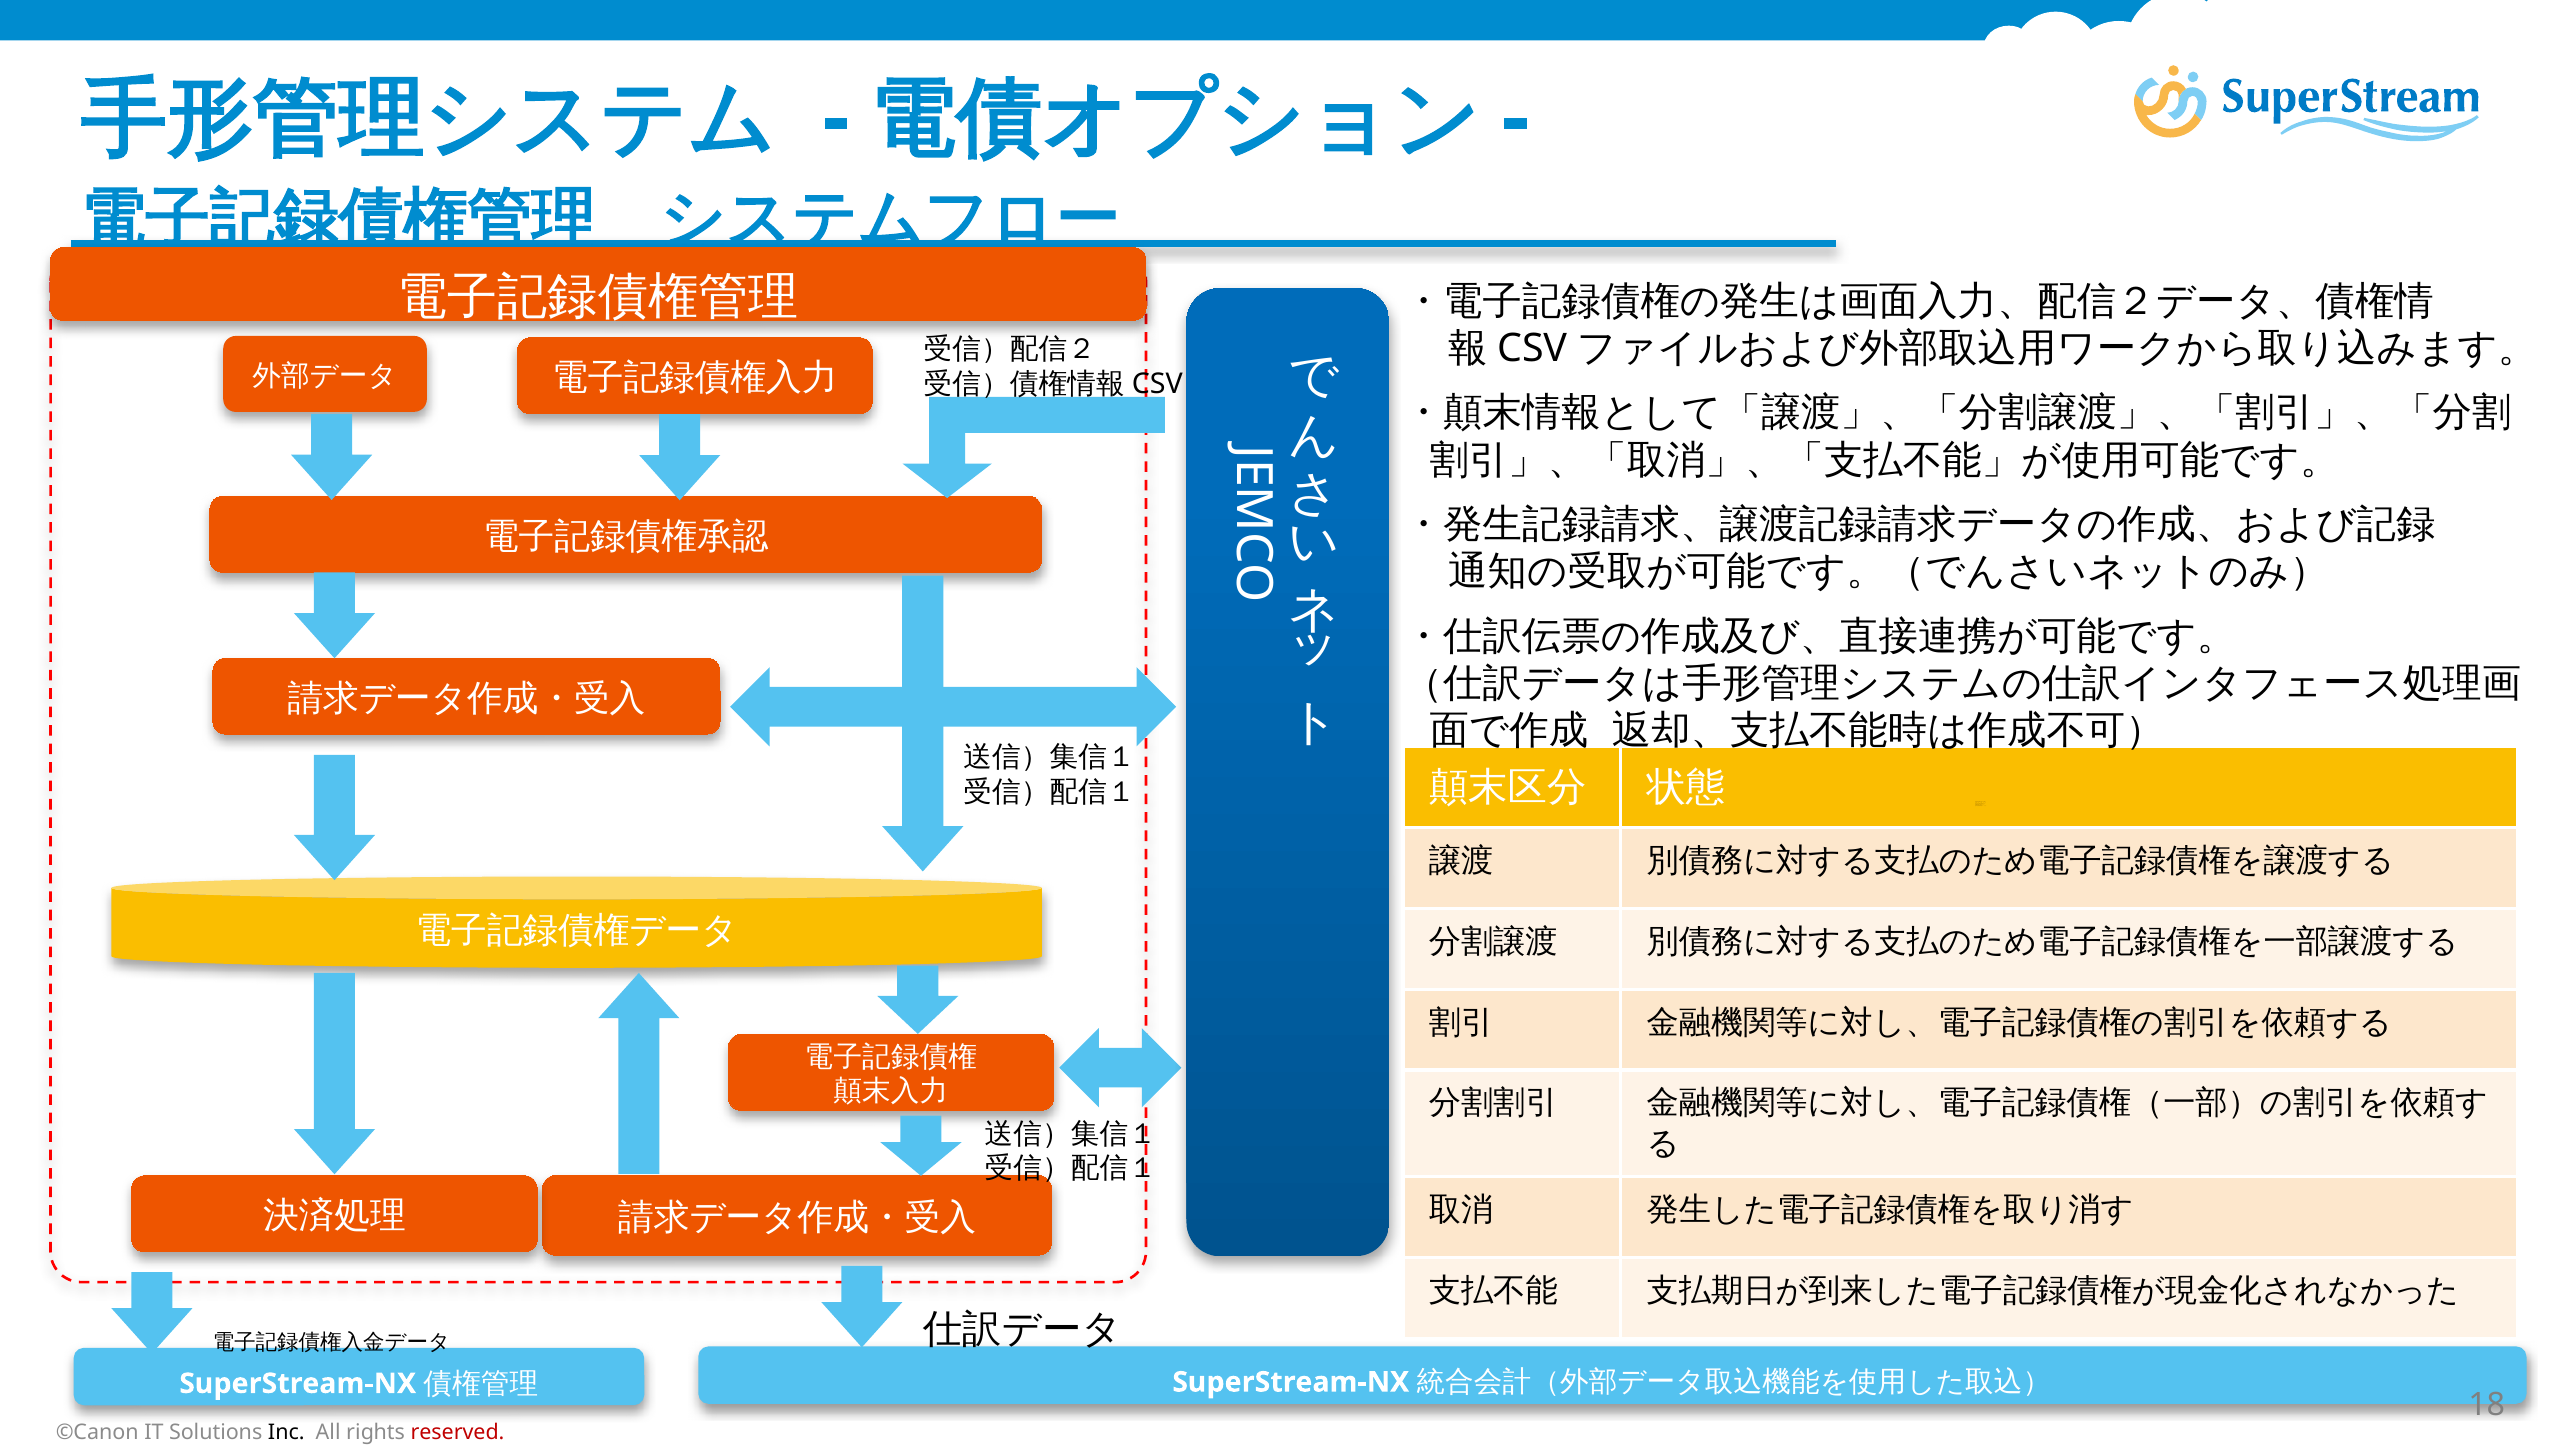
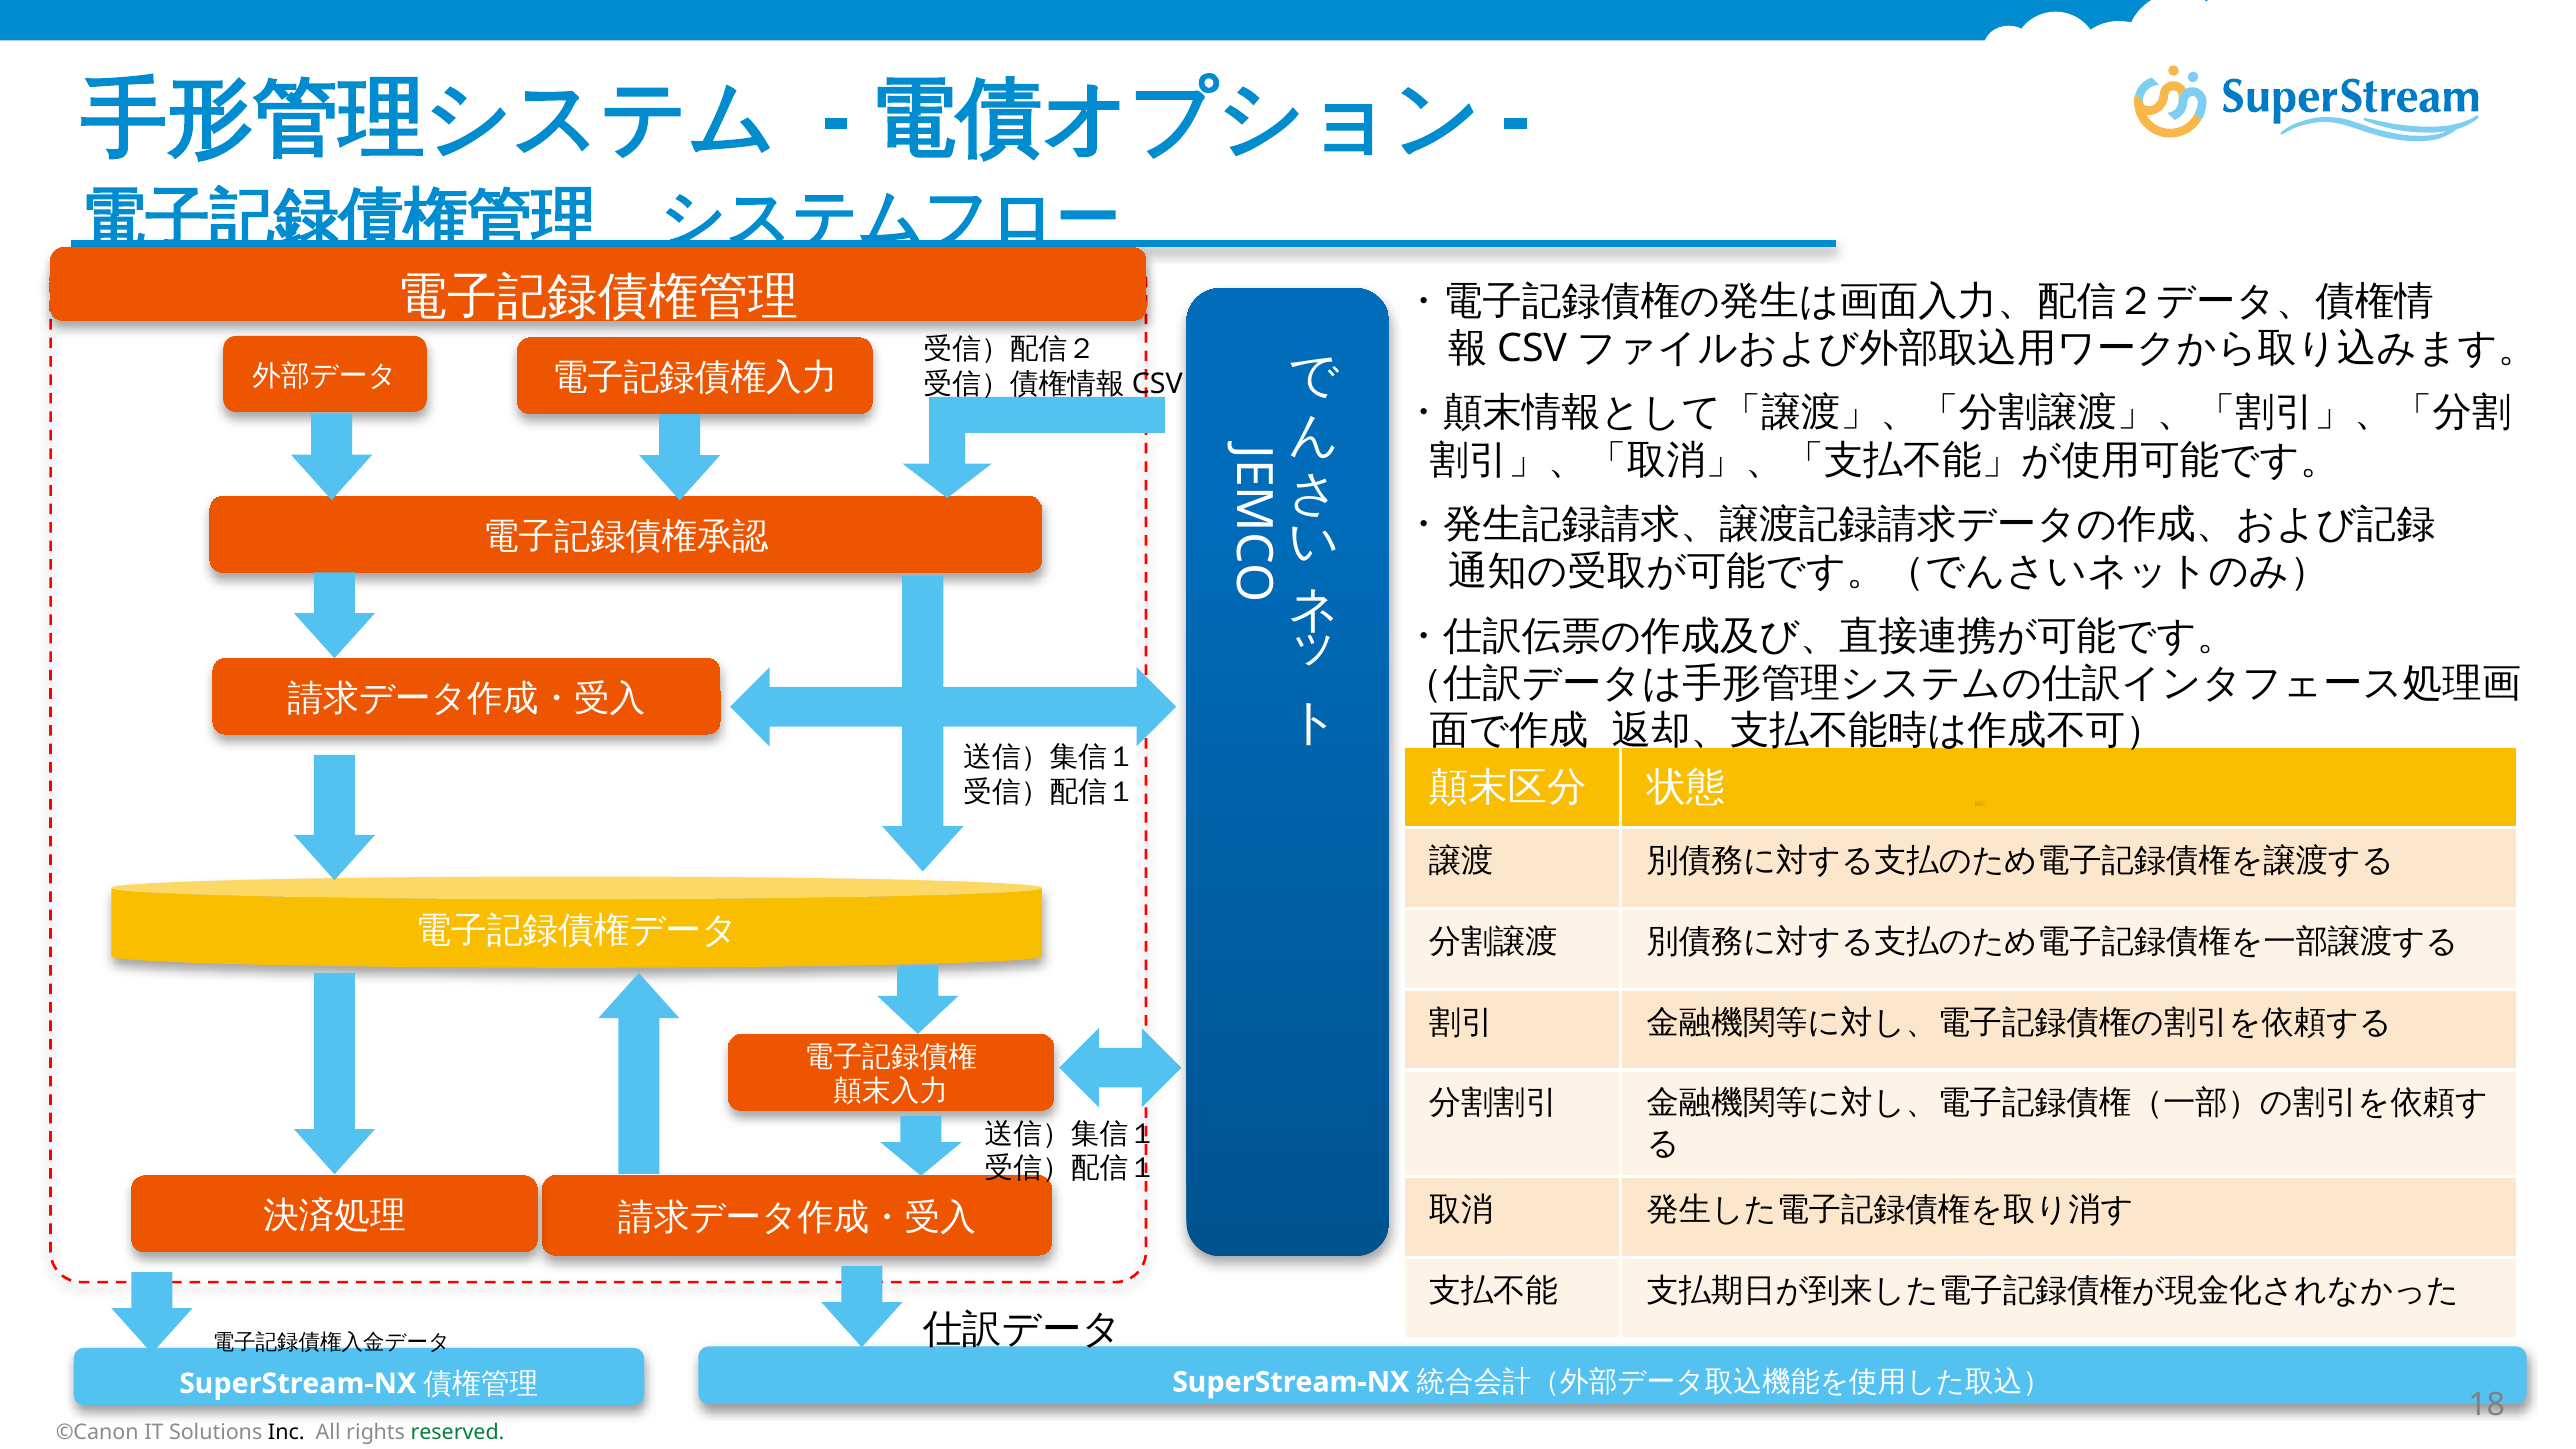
reserved colour: red -> green (458, 1433)
